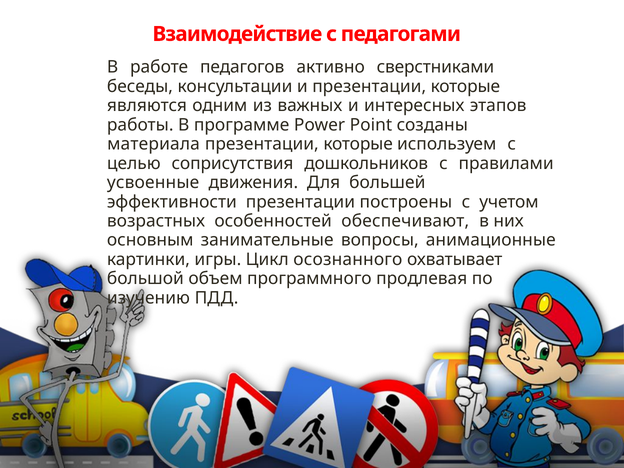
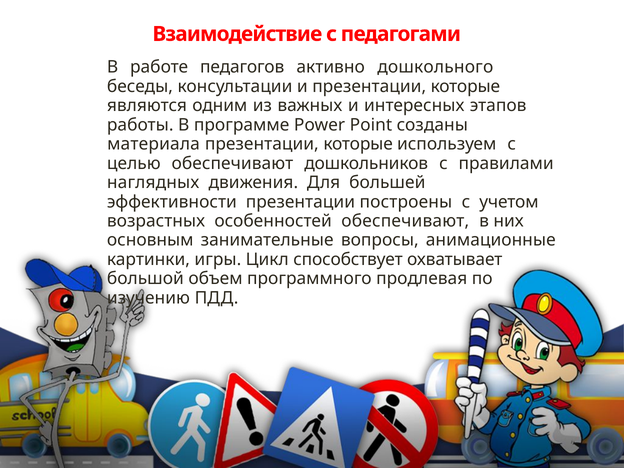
сверстниками: сверстниками -> дошкольного (435, 67)
целью соприсутствия: соприсутствия -> обеспечивают (232, 163)
усвоенные: усвоенные -> наглядных (153, 183)
осознанного: осознанного -> способствует (348, 260)
